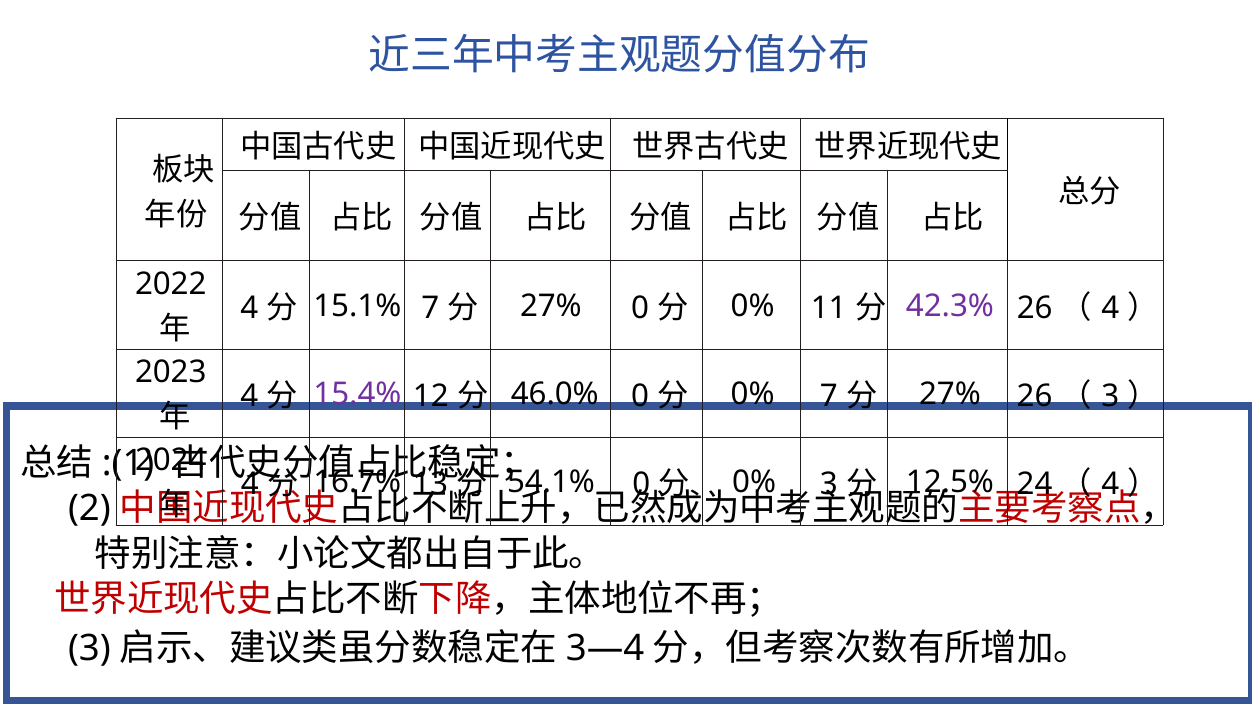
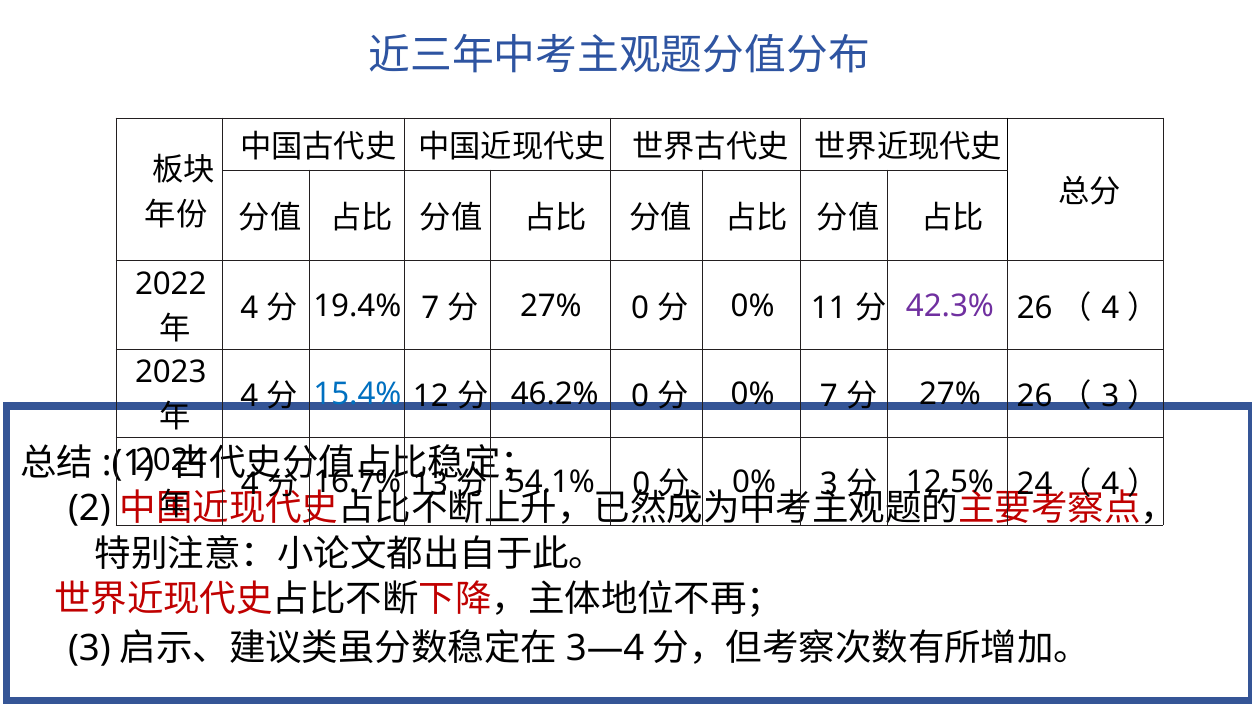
15.1%: 15.1% -> 19.4% (357, 306)
15.4% colour: purple -> blue (357, 395)
46.0%: 46.0% -> 46.2% (555, 395)
